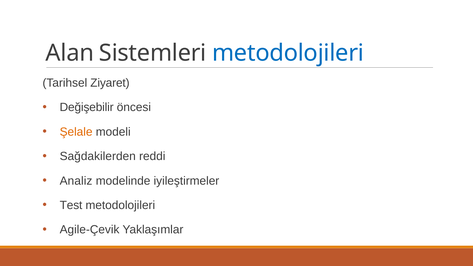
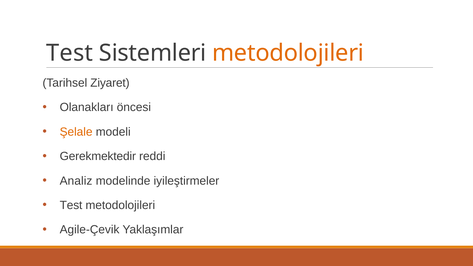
Alan: Alan -> Test (70, 53)
metodolojileri colour: blue -> orange (288, 53)
Değişebilir: Değişebilir -> Olanakları (87, 107)
Sağdakilerden: Sağdakilerden -> Gerekmektedir (98, 156)
